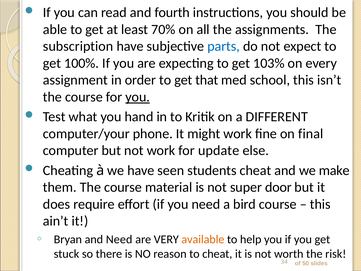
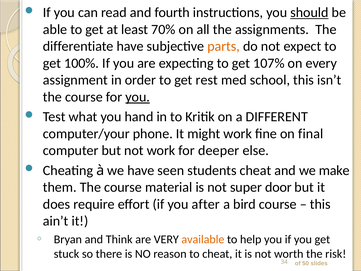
should underline: none -> present (309, 13)
subscription: subscription -> differentiate (78, 46)
parts colour: blue -> orange (224, 46)
103%: 103% -> 107% (269, 63)
that: that -> rest (207, 80)
update: update -> deeper (219, 150)
you need: need -> after (206, 204)
and Need: Need -> Think (119, 239)
